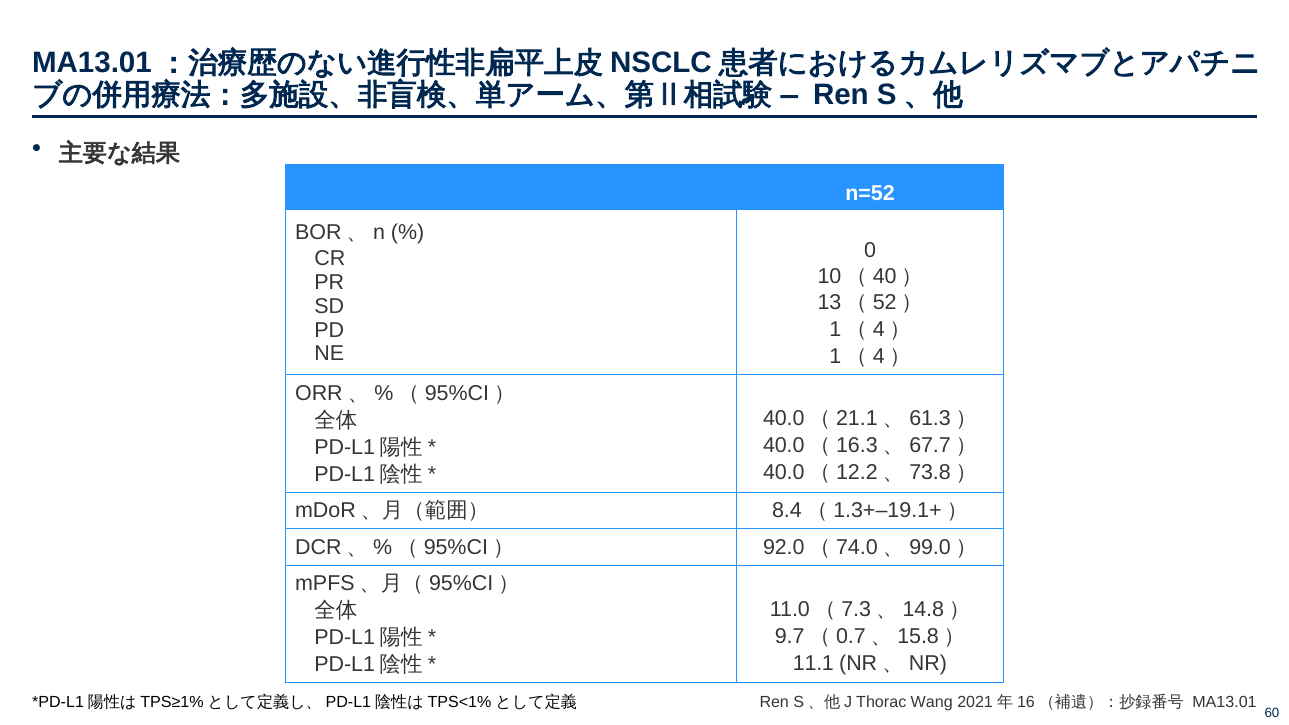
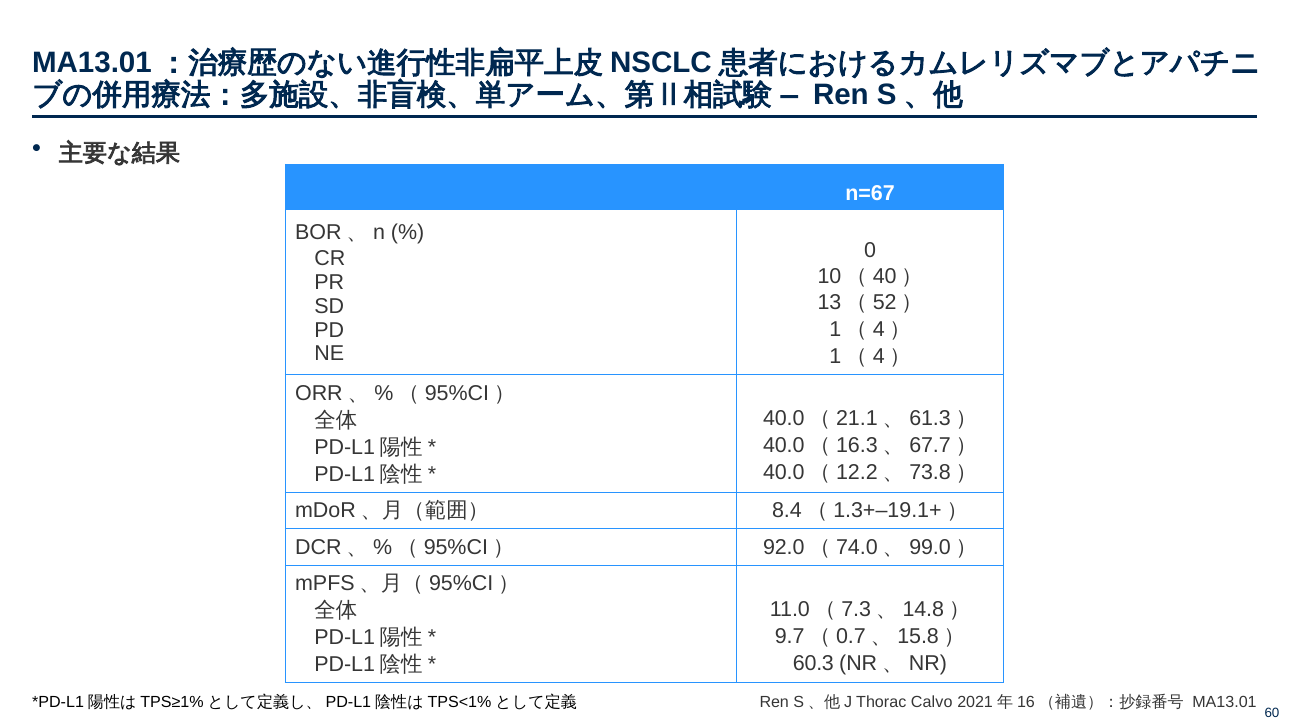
n=52: n=52 -> n=67 (870, 193)
11.1: 11.1 -> 60.3 (813, 663)
Wang: Wang -> Calvo (932, 702)
